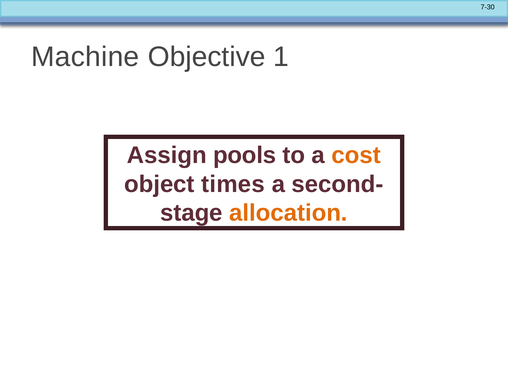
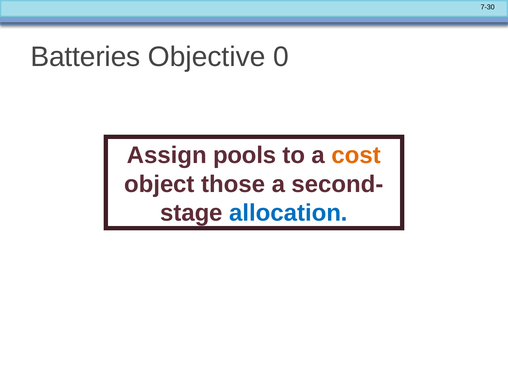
Machine: Machine -> Batteries (85, 57)
1: 1 -> 0 (281, 57)
times: times -> those (233, 184)
allocation colour: orange -> blue (288, 213)
